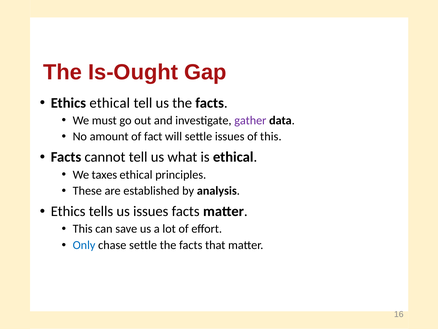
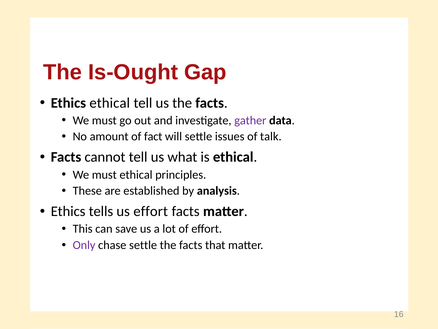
of this: this -> talk (271, 136)
taxes: taxes -> must (104, 174)
us issues: issues -> effort (151, 211)
Only colour: blue -> purple (84, 245)
